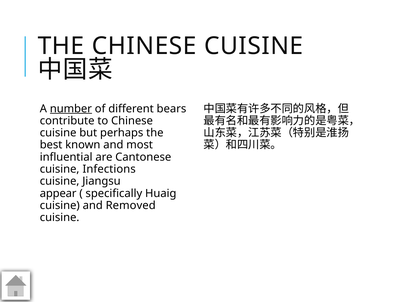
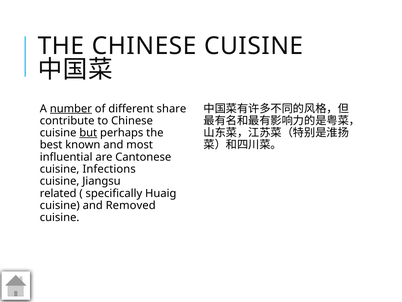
bears: bears -> share (171, 108)
but underline: none -> present (88, 133)
appear: appear -> related (58, 193)
